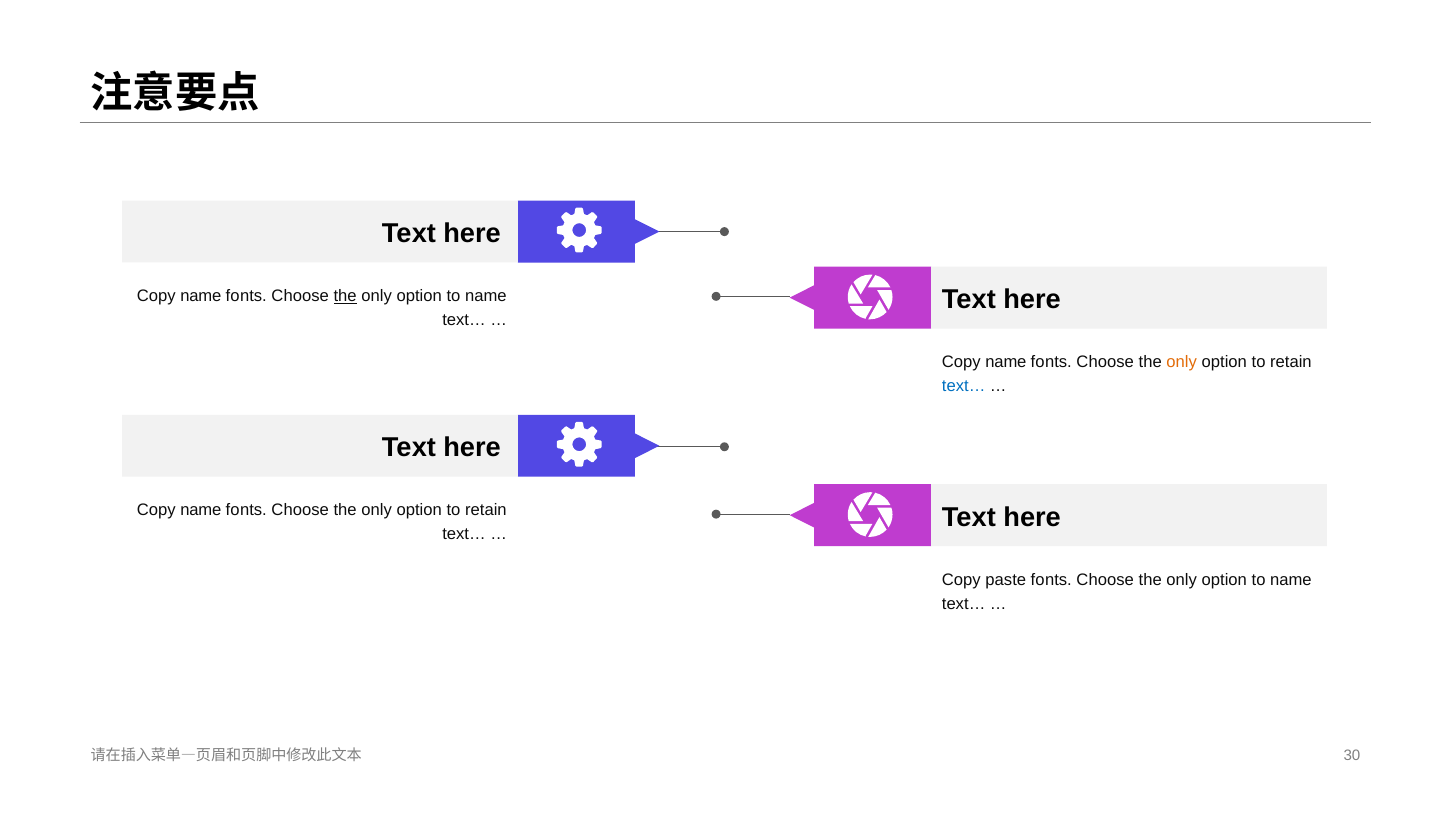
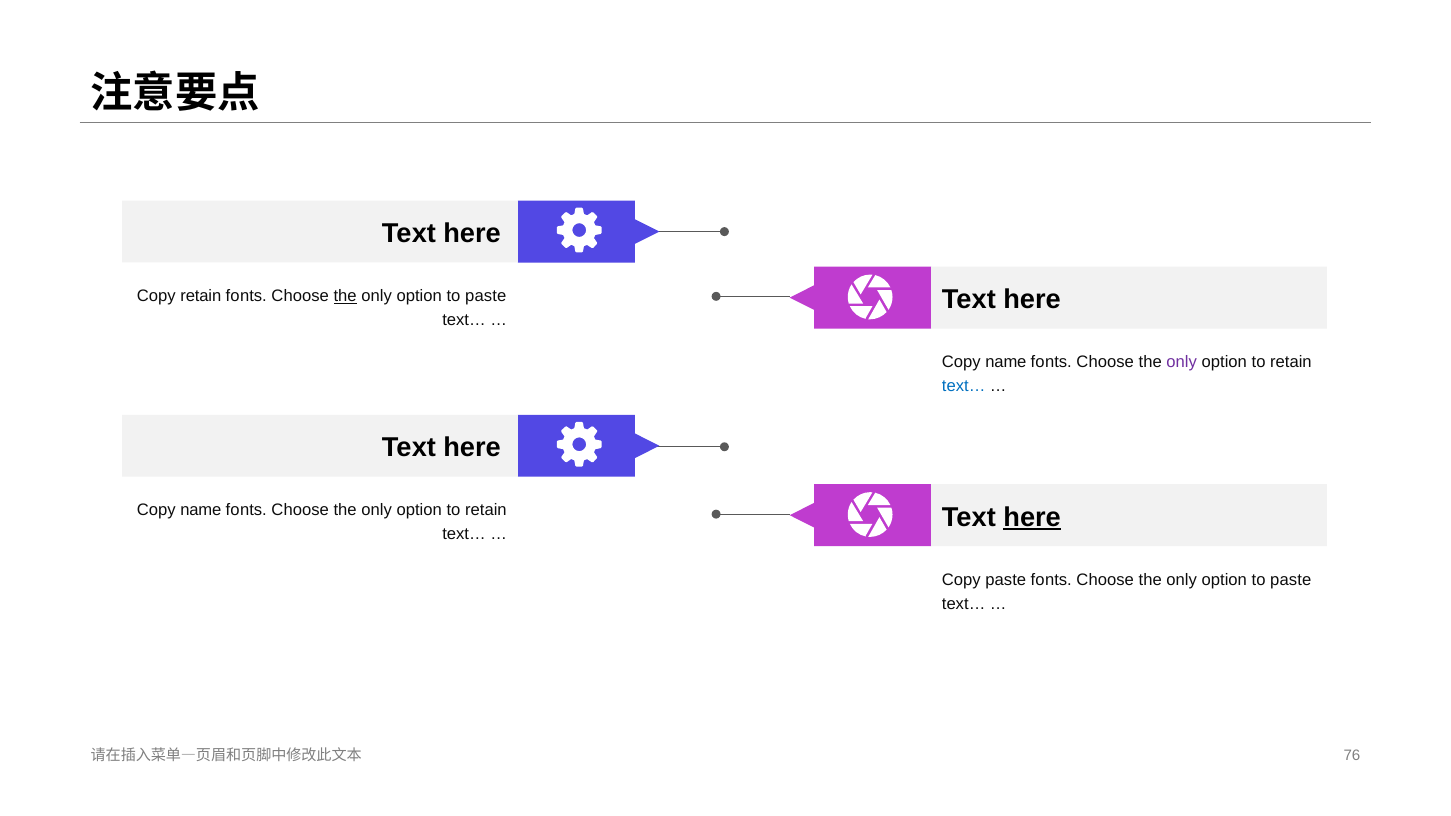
name: name -> retain (201, 296)
name: name -> paste (486, 296)
only colour: orange -> purple (1182, 363)
here underline: none -> present (1032, 517)
name: name -> paste (1291, 580)
30: 30 -> 76 (1352, 756)
